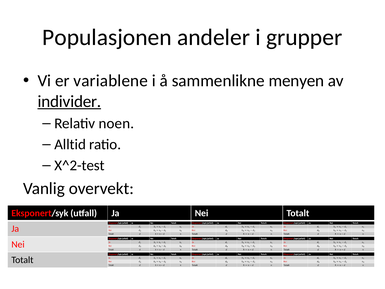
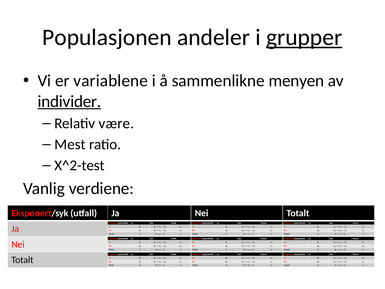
grupper underline: none -> present (304, 37)
noen: noen -> være (116, 123)
Alltid: Alltid -> Mest (70, 144)
overvekt: overvekt -> verdiene (101, 188)
